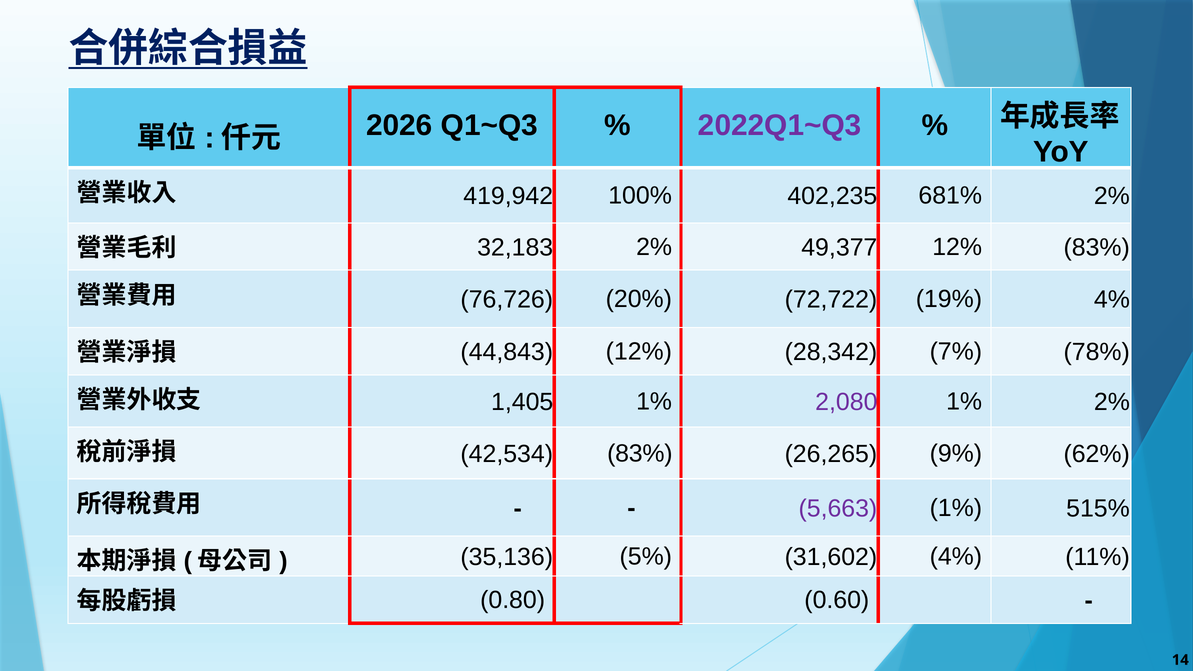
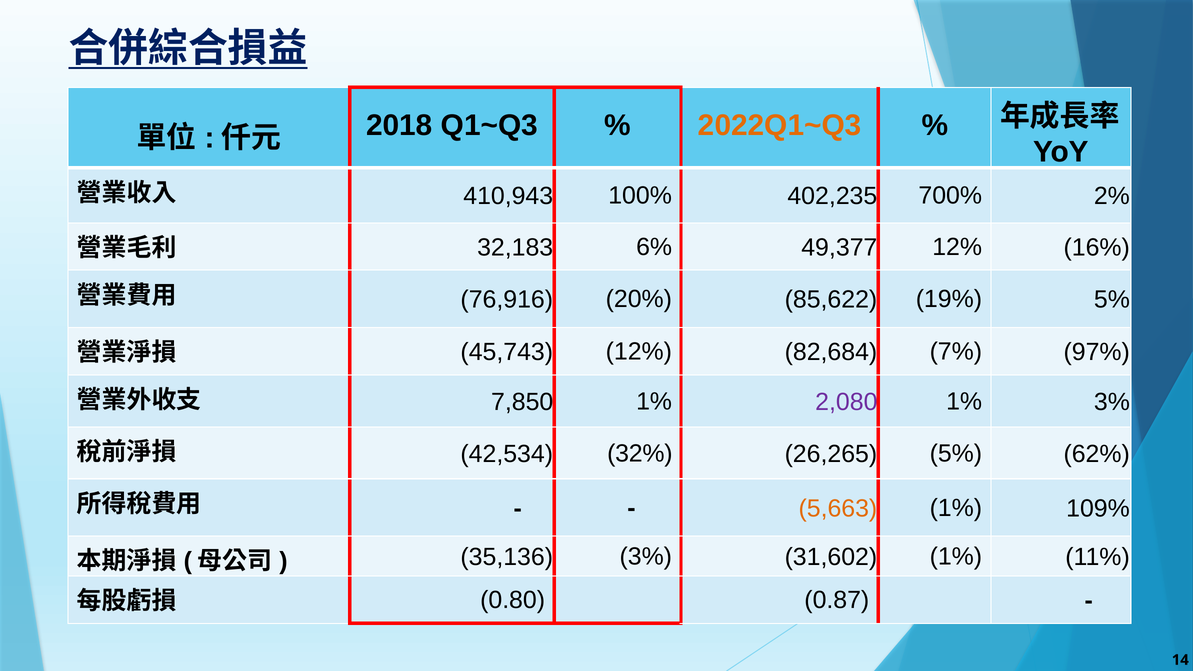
2026: 2026 -> 2018 (399, 126)
2022Q1~Q3 colour: purple -> orange (780, 126)
419,942: 419,942 -> 410,943 (508, 196)
681%: 681% -> 700% (950, 196)
32,183 2%: 2% -> 6% (654, 247)
12% 83%: 83% -> 16% (1097, 247)
76,726: 76,726 -> 76,916 (507, 300)
72,722: 72,722 -> 85,622 (831, 300)
19% 4%: 4% -> 5% (1112, 300)
44,843: 44,843 -> 45,743 (507, 352)
28,342: 28,342 -> 82,684 (831, 352)
78%: 78% -> 97% (1097, 352)
1,405: 1,405 -> 7,850 (522, 402)
1% 2%: 2% -> 3% (1112, 402)
42,534 83%: 83% -> 32% (640, 454)
26,265 9%: 9% -> 5% (956, 454)
5,663 colour: purple -> orange (838, 508)
515%: 515% -> 109% (1098, 508)
35,136 5%: 5% -> 3% (646, 557)
31,602 4%: 4% -> 1% (956, 557)
0.60: 0.60 -> 0.87 (837, 600)
